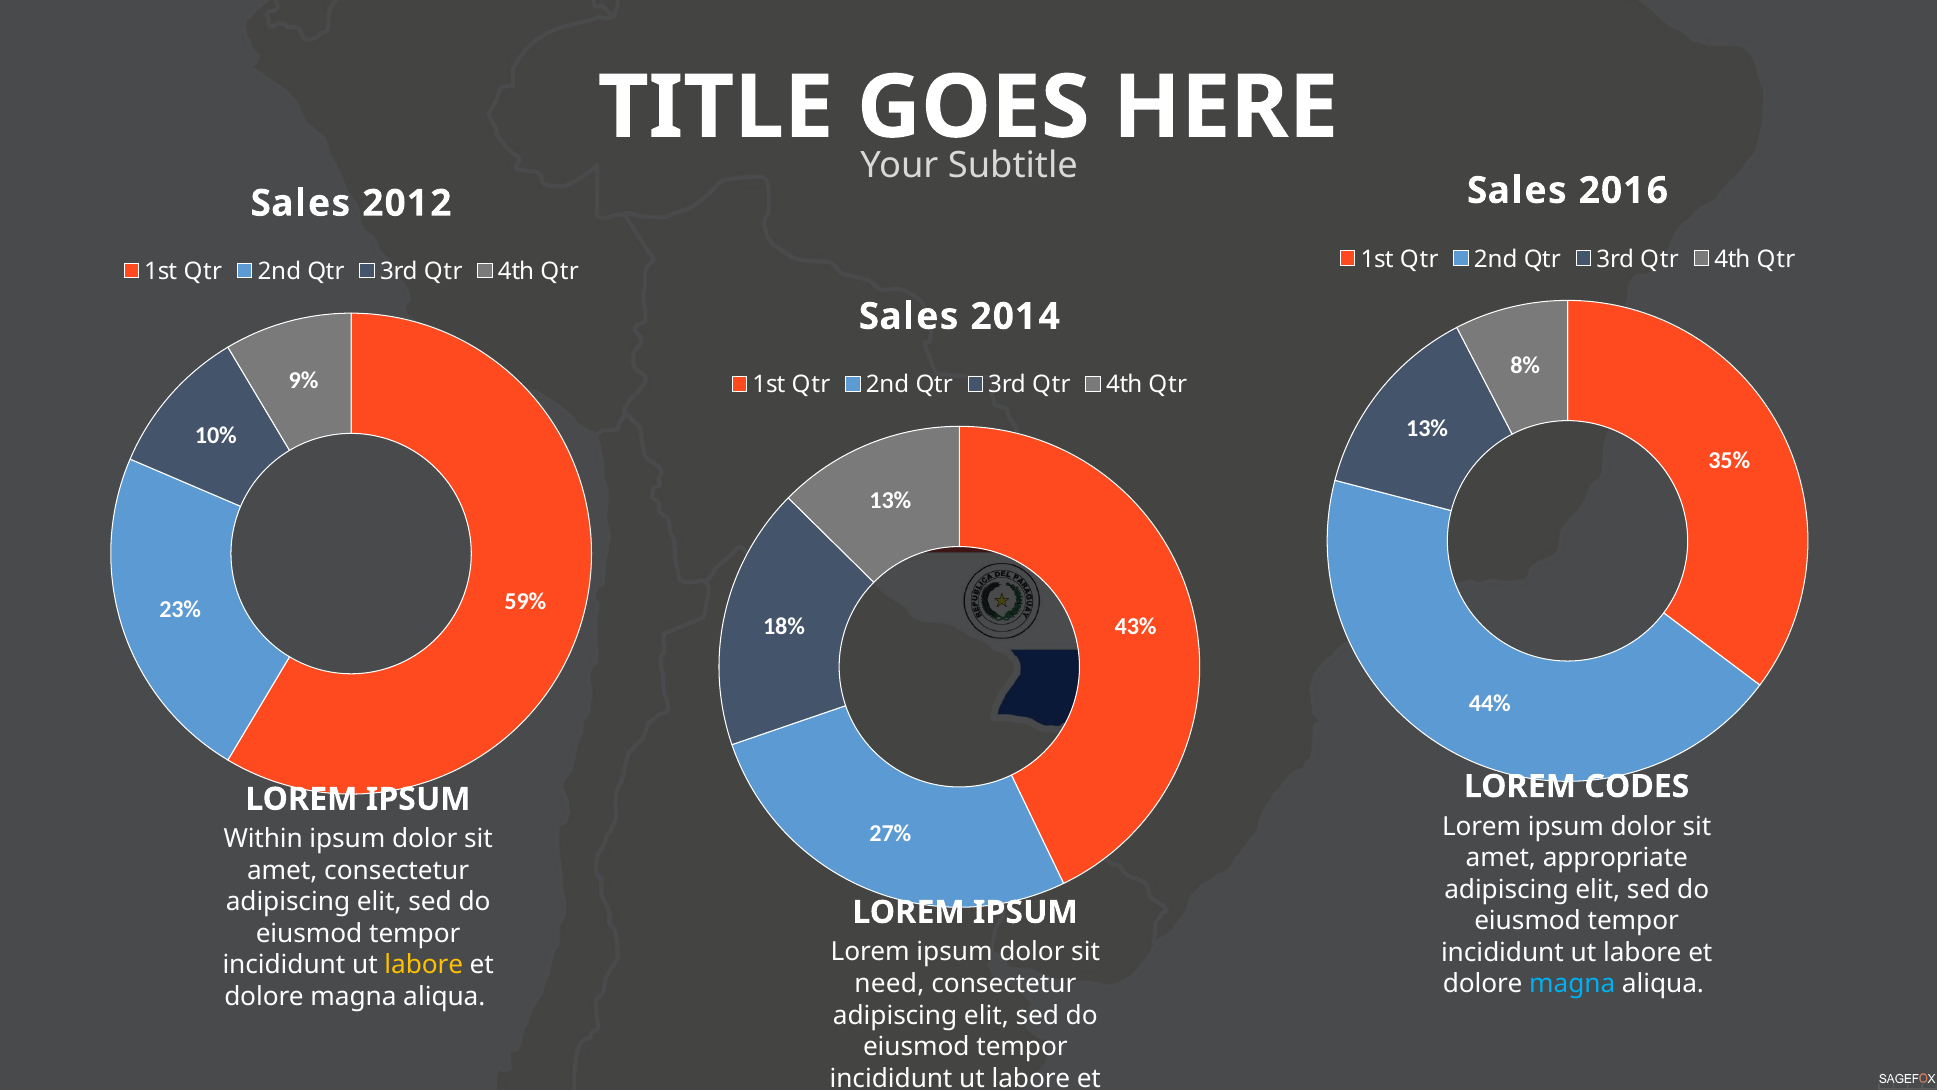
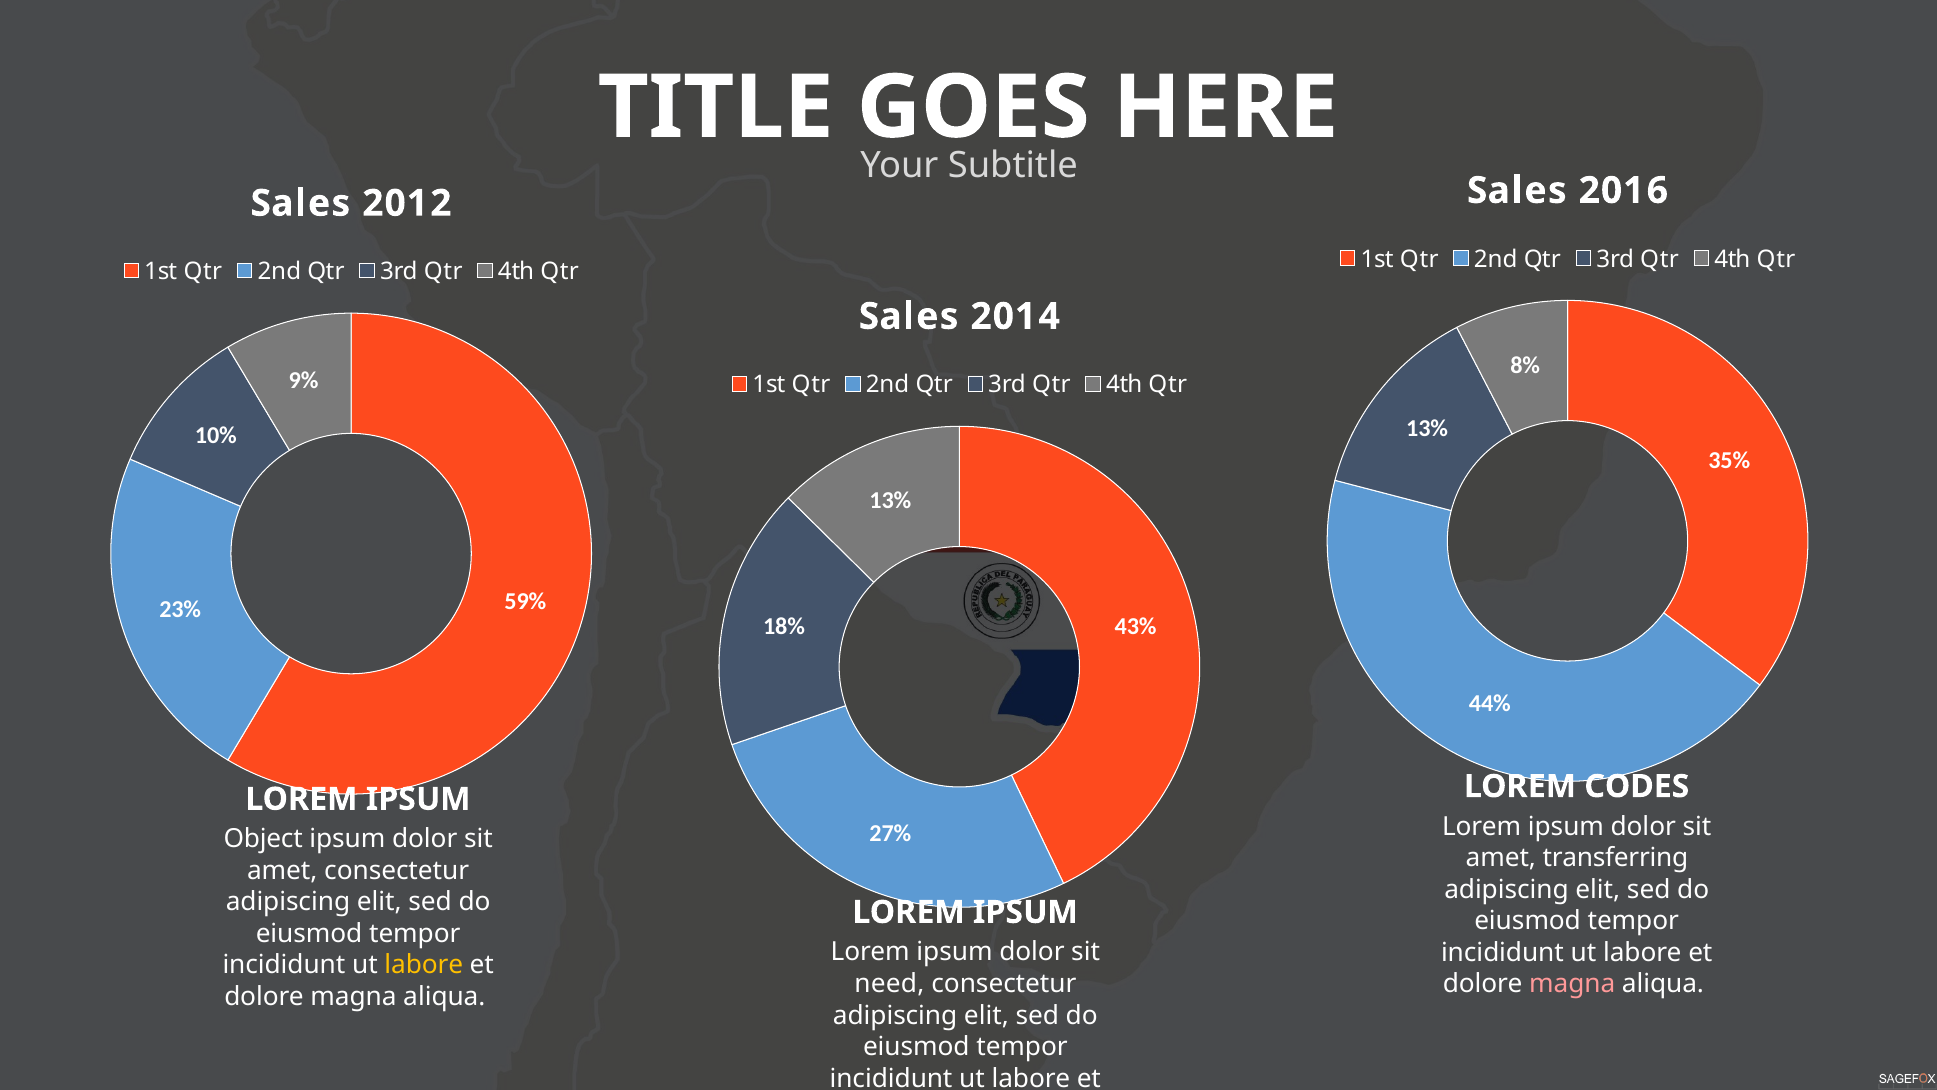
Within: Within -> Object (263, 839)
appropriate: appropriate -> transferring (1615, 858)
magna colour: light blue -> pink (1572, 984)
